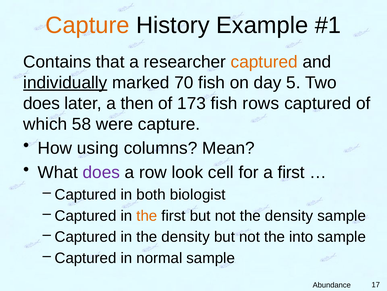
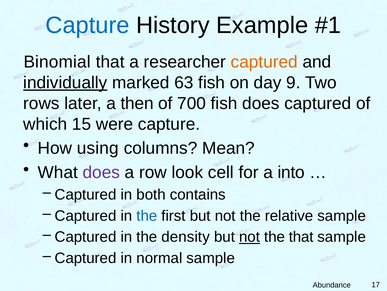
Capture colour: orange -> blue (88, 25)
Contains: Contains -> Binomial (57, 62)
70: 70 -> 63 (184, 82)
5: 5 -> 9 (293, 82)
does: does -> rows (41, 103)
173: 173 -> 700 (192, 103)
fish rows: rows -> does (261, 103)
58: 58 -> 15 (82, 124)
a first: first -> into (291, 172)
biologist: biologist -> contains (198, 194)
the colour: orange -> blue (147, 215)
not the density: density -> relative (289, 215)
not underline: none -> present (250, 236)
the into: into -> that (301, 236)
